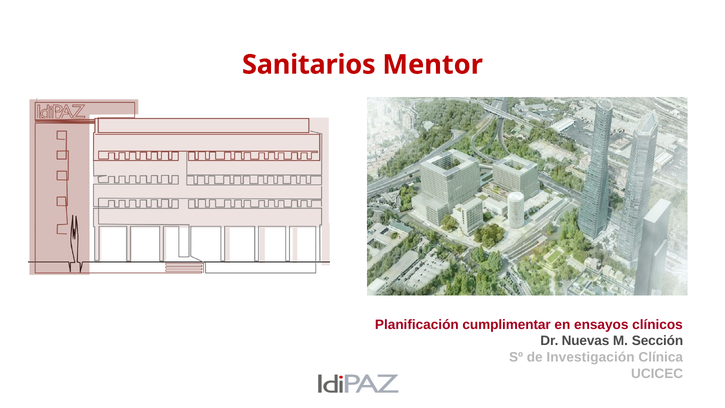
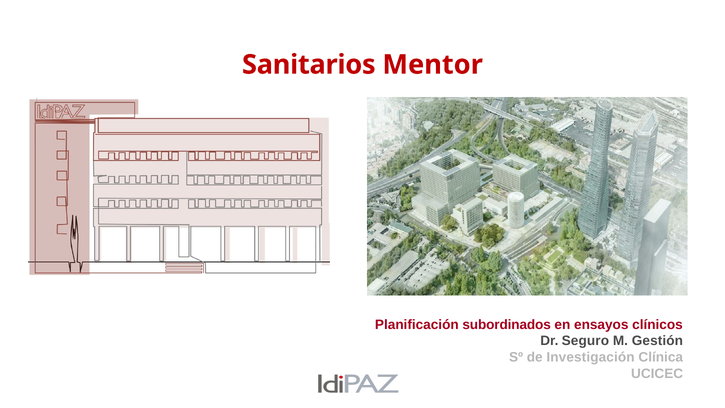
cumplimentar: cumplimentar -> subordinados (507, 324)
Nuevas: Nuevas -> Seguro (585, 341)
Sección: Sección -> Gestión (657, 341)
